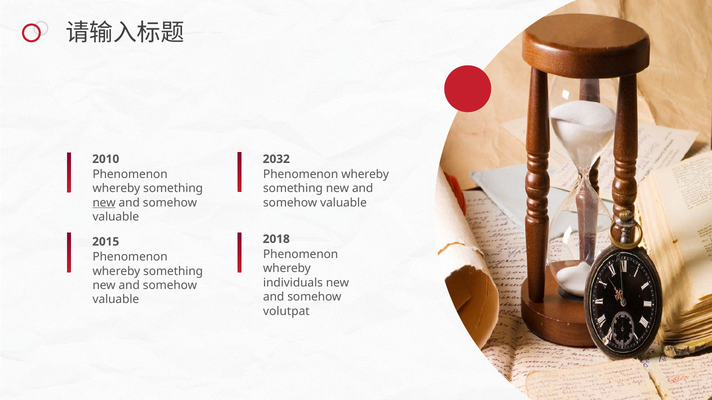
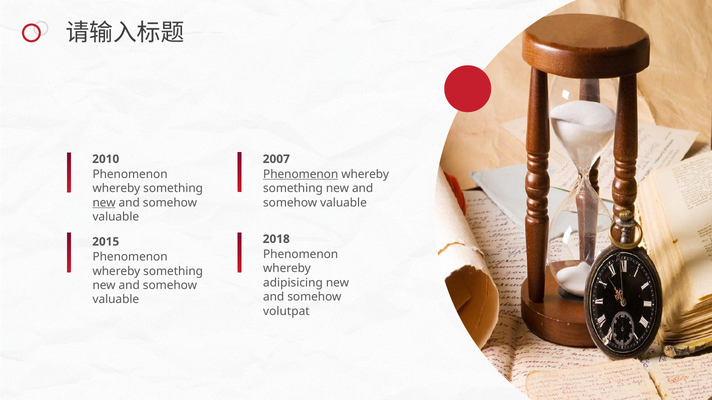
2032: 2032 -> 2007 (276, 159)
Phenomenon underline: none -> present (301, 174)
individuals: individuals -> adipisicing (293, 283)
